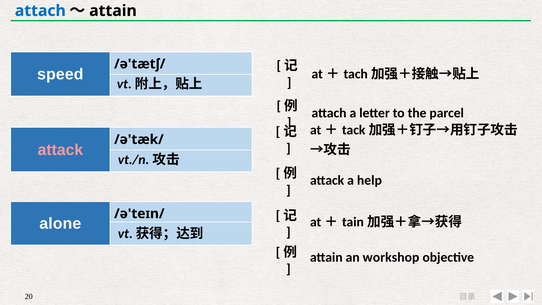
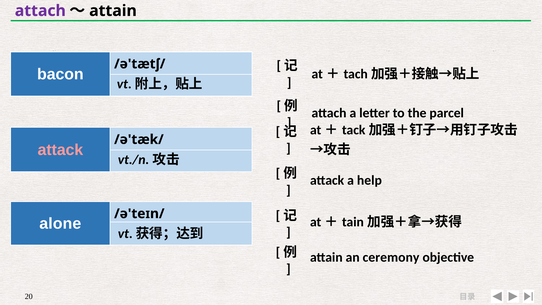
attach colour: blue -> purple (40, 11)
speed: speed -> bacon (60, 74)
workshop: workshop -> ceremony (391, 257)
